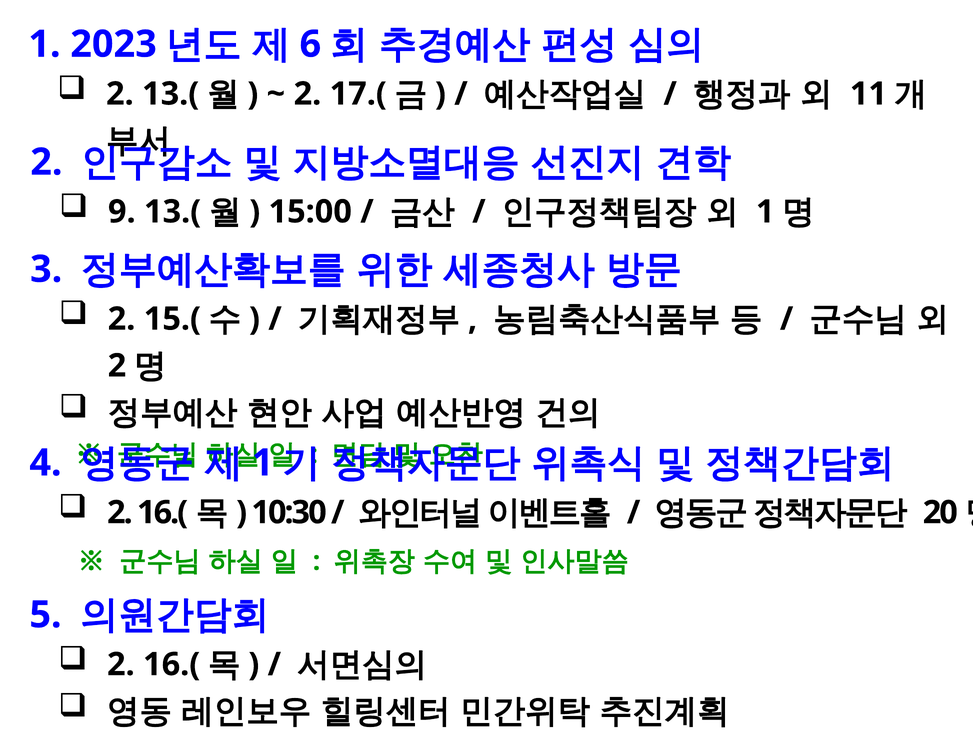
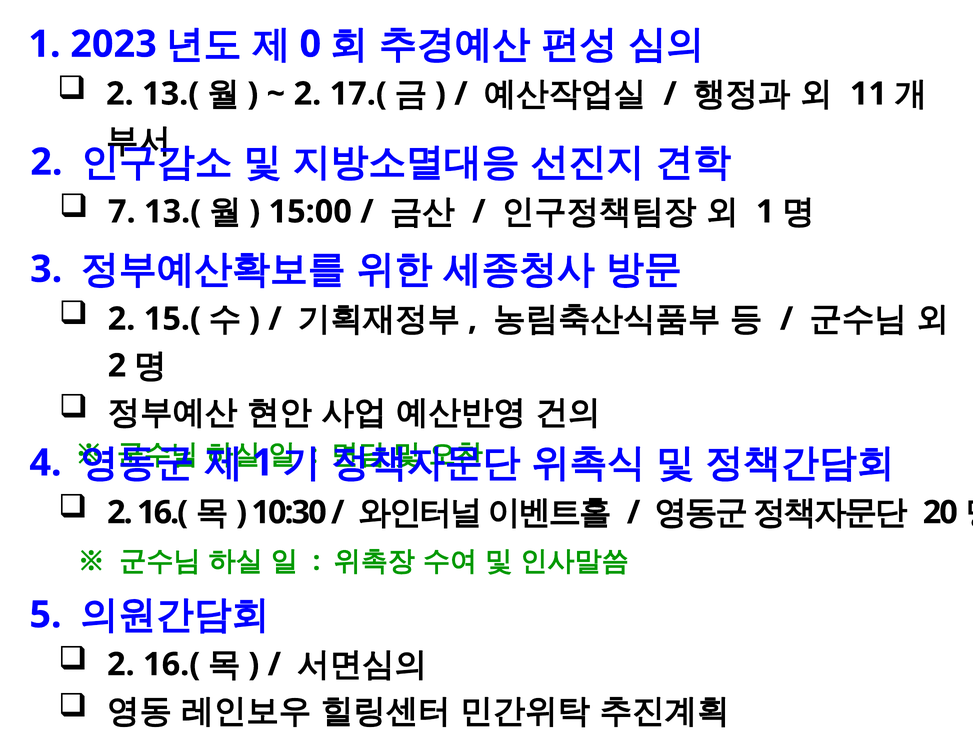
6: 6 -> 0 (310, 44)
9: 9 -> 7 (122, 212)
